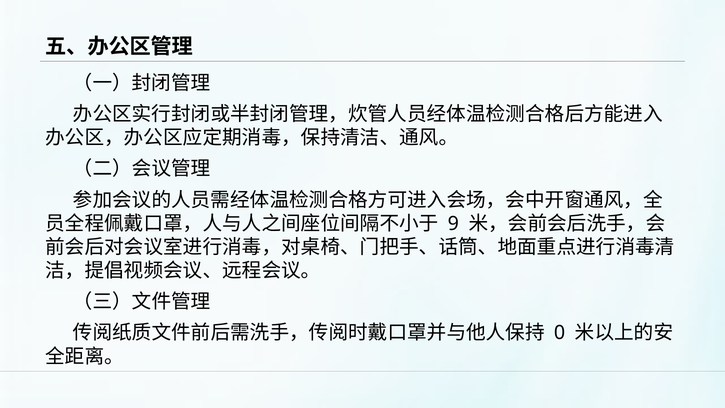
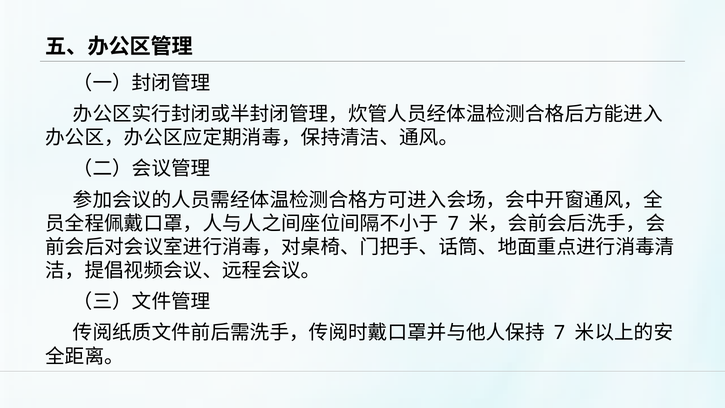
9: 9 -> 7 (453, 224)
0: 0 -> 7 (560, 333)
